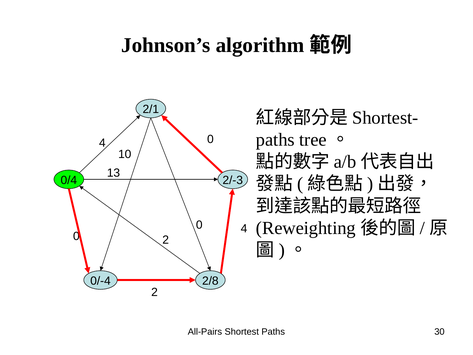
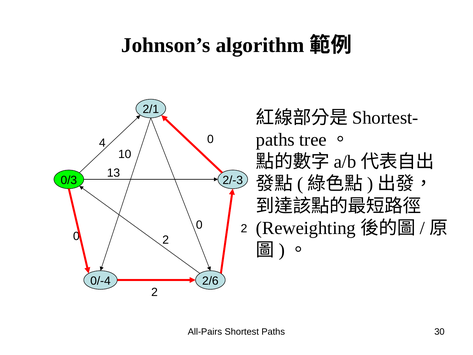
0/4: 0/4 -> 0/3 (69, 180)
4: 4 -> 2 (244, 229)
2/8: 2/8 -> 2/6 (210, 281)
